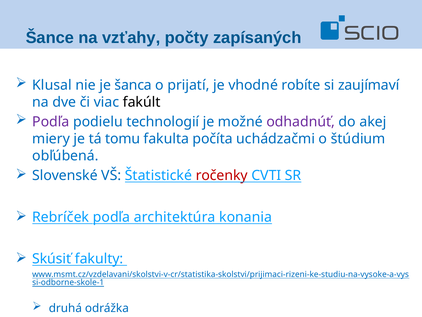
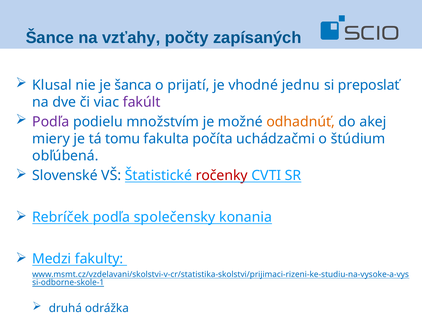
robíte: robíte -> jednu (301, 85)
zaujímaví: zaujímaví -> preposlať (369, 85)
fakúlt colour: black -> purple (142, 102)
technologií: technologií -> množstvím (163, 122)
odhadnúť colour: purple -> orange (301, 122)
architektúra: architektúra -> společensky (175, 217)
Skúsiť: Skúsiť -> Medzi (52, 259)
